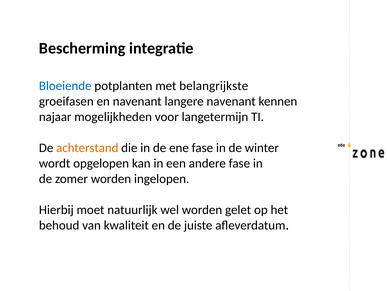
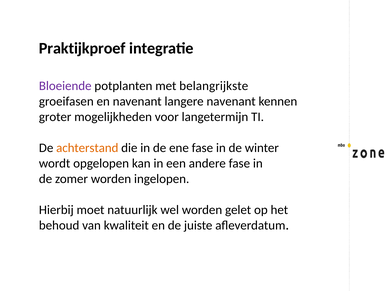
Bescherming: Bescherming -> Praktijkproef (82, 48)
Bloeiende colour: blue -> purple (65, 86)
najaar: najaar -> groter (55, 117)
